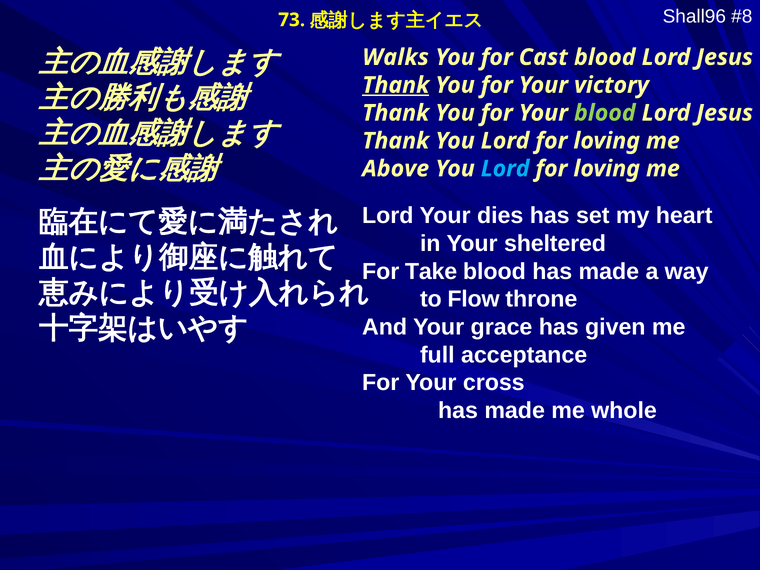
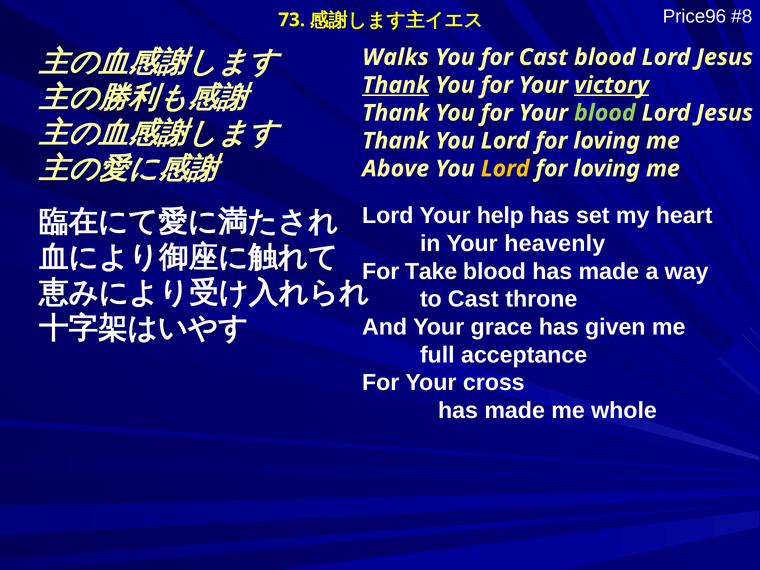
Shall96: Shall96 -> Price96 (694, 17)
victory underline: none -> present (611, 85)
Lord colour: light blue -> yellow (505, 169)
dies: dies -> help (500, 216)
sheltered: sheltered -> heavenly (555, 243)
to Flow: Flow -> Cast (473, 299)
